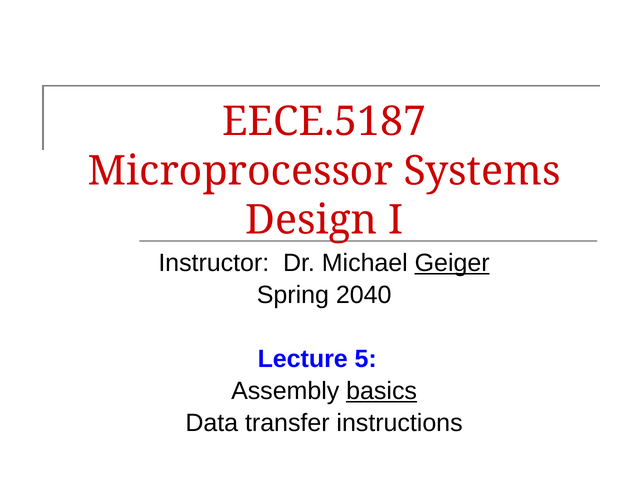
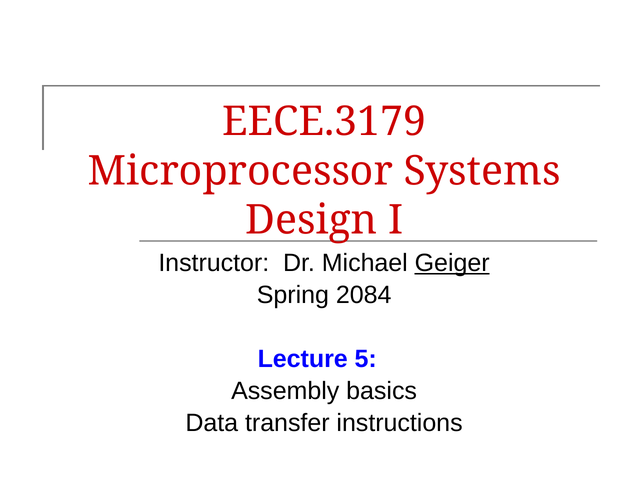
EECE.5187: EECE.5187 -> EECE.3179 (324, 122)
2040: 2040 -> 2084 (364, 295)
basics underline: present -> none (382, 391)
